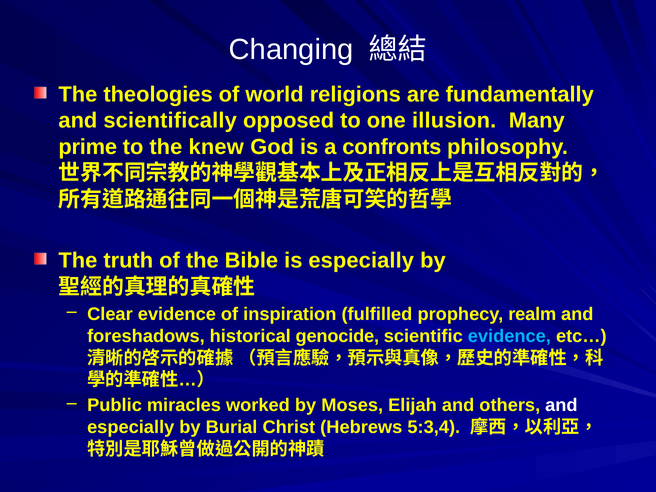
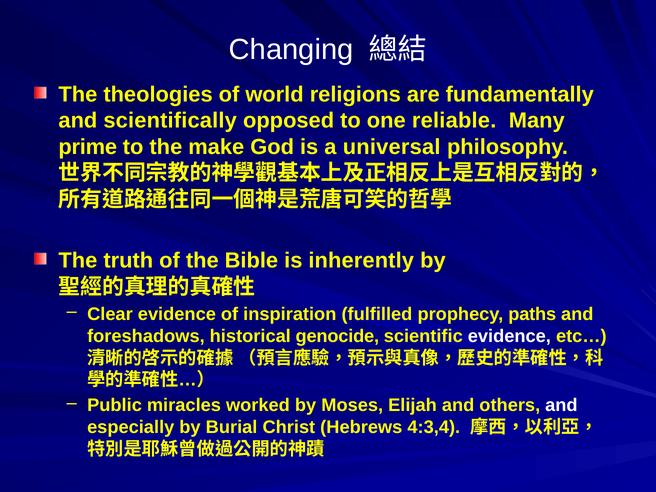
illusion: illusion -> reliable (454, 121)
knew: knew -> make (216, 147)
confronts: confronts -> universal (392, 147)
is especially: especially -> inherently (361, 261)
realm: realm -> paths (532, 314)
evidence colour: light blue -> white (509, 336)
5:3,4: 5:3,4 -> 4:3,4 (434, 427)
